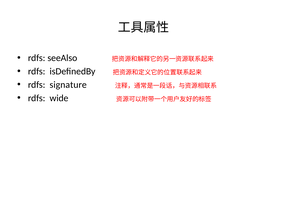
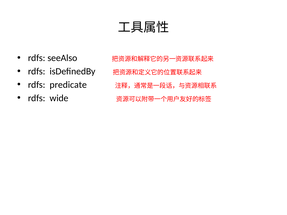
signature: signature -> predicate (68, 85)
